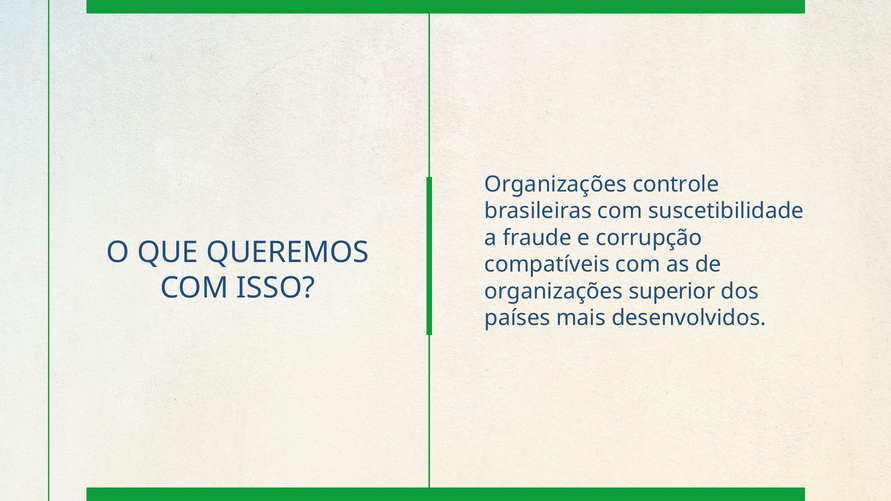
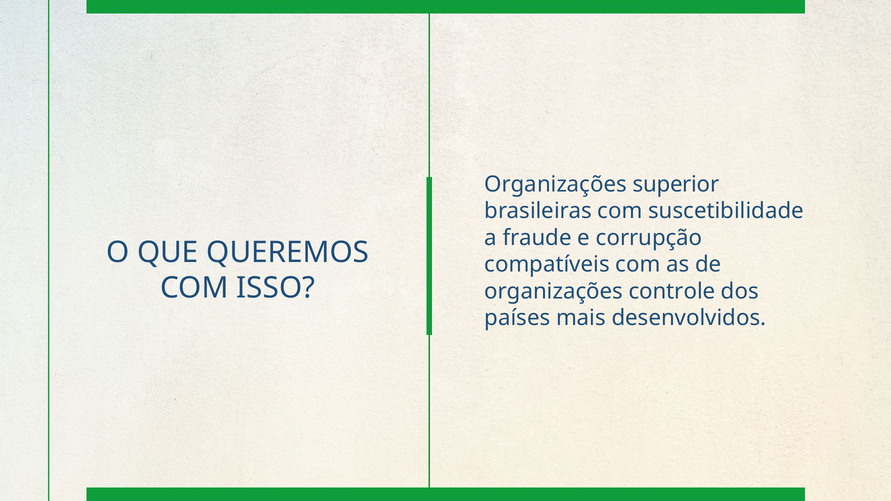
controle: controle -> superior (676, 184)
superior: superior -> controle (672, 291)
